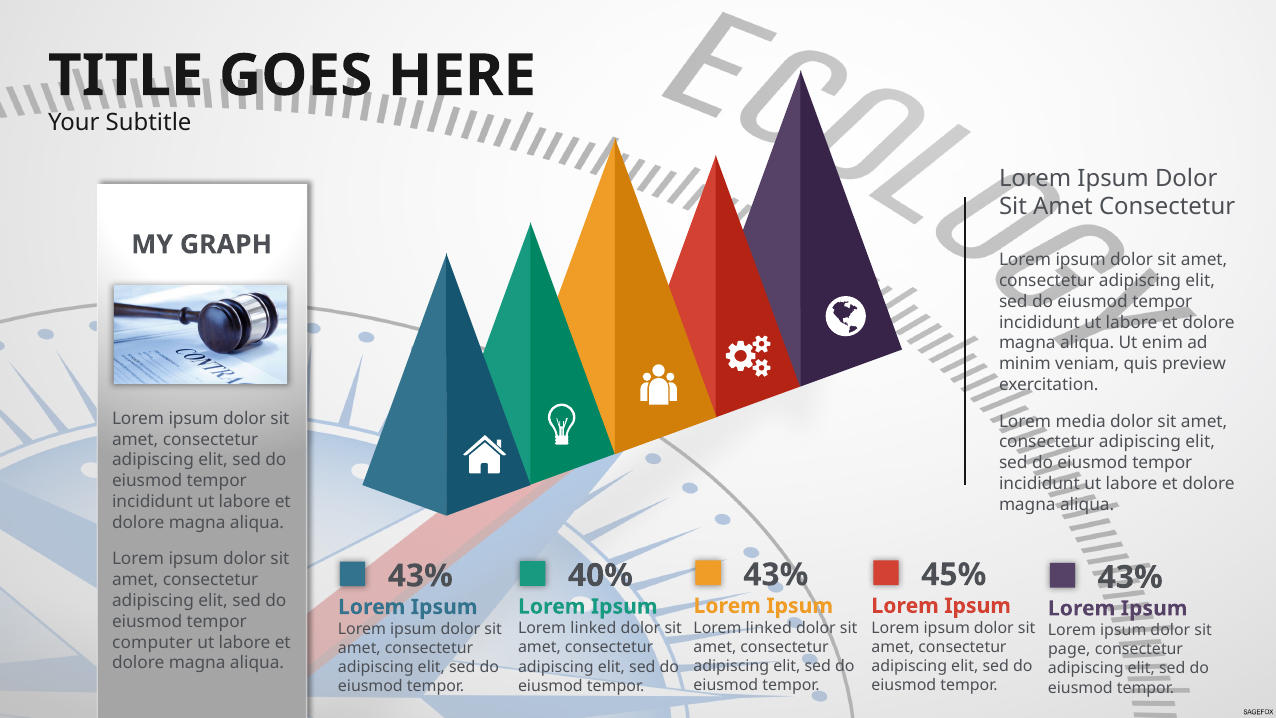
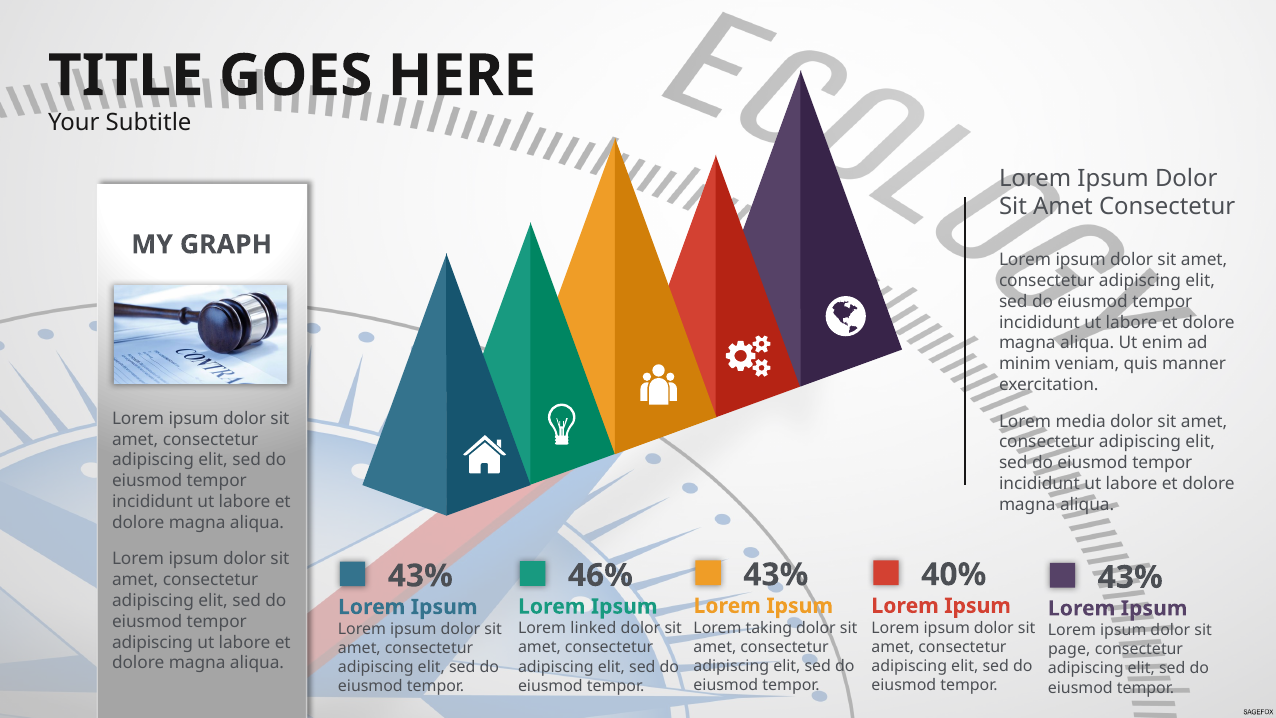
preview: preview -> manner (1194, 364)
45%: 45% -> 40% (954, 574)
40%: 40% -> 46% (600, 575)
linked: linked -> taking (769, 628)
computer: computer -> adipiscing (153, 642)
